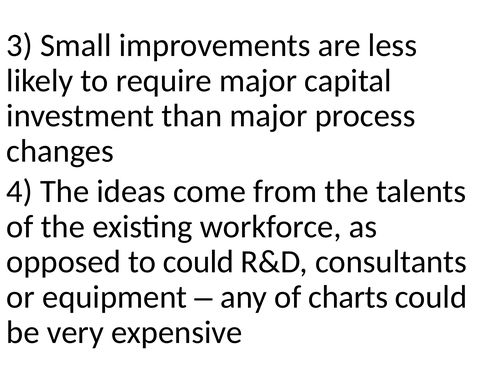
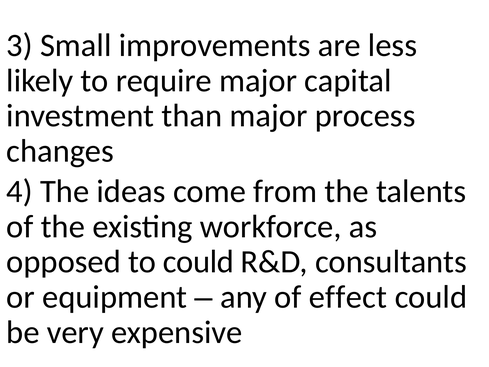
charts: charts -> effect (348, 297)
